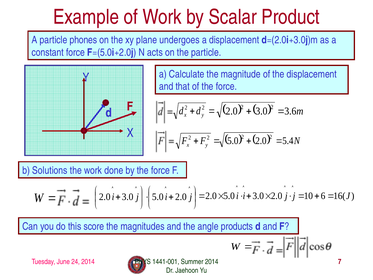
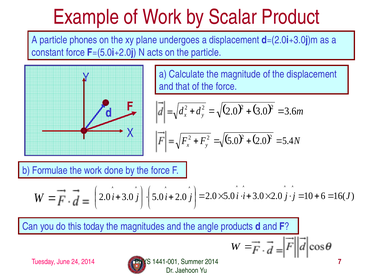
Solutions: Solutions -> Formulae (50, 170)
score: score -> today (94, 226)
